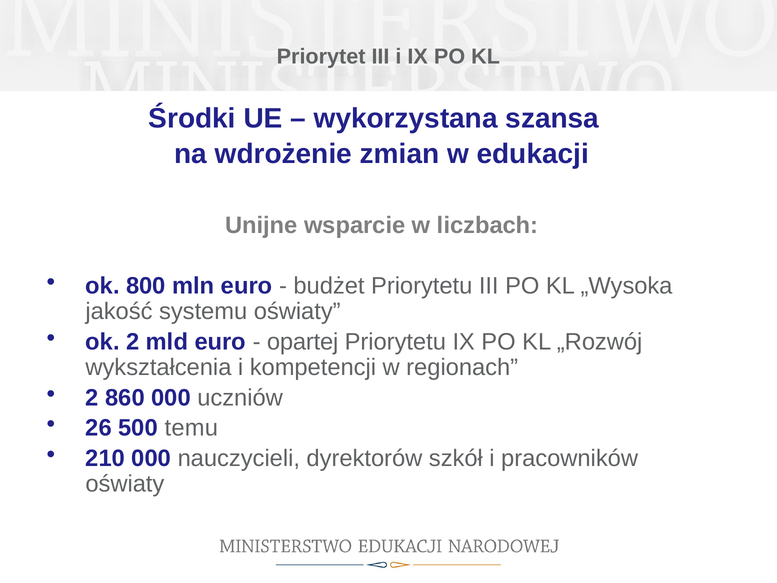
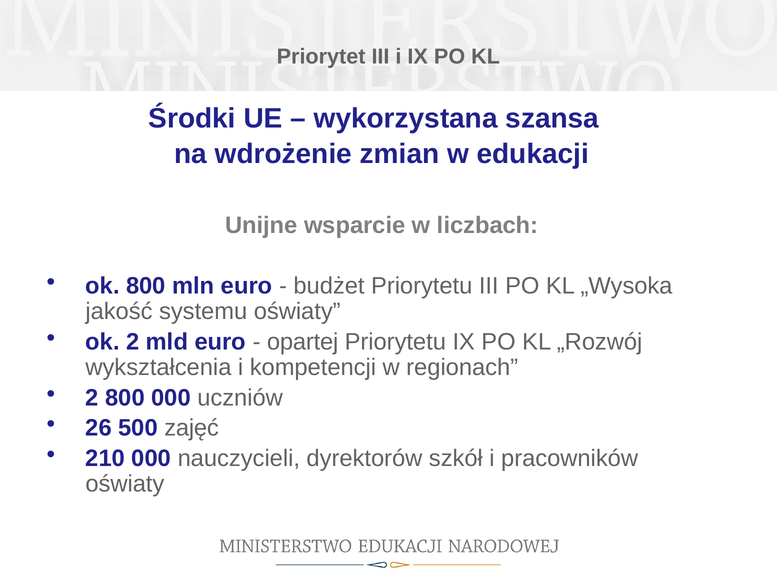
2 860: 860 -> 800 (125, 398)
temu: temu -> zajęć (192, 428)
